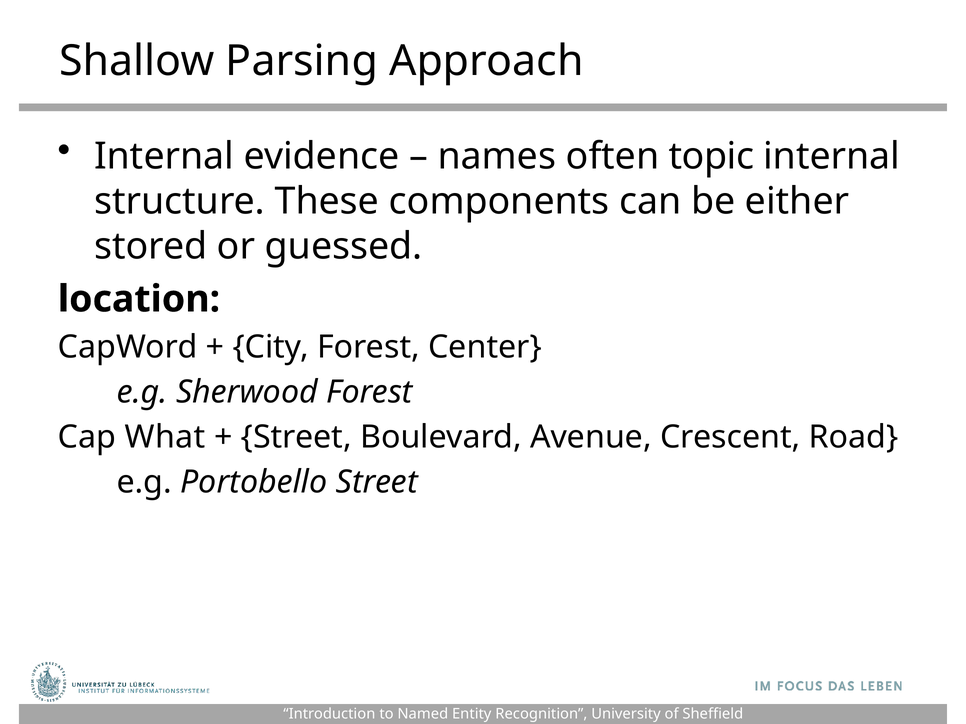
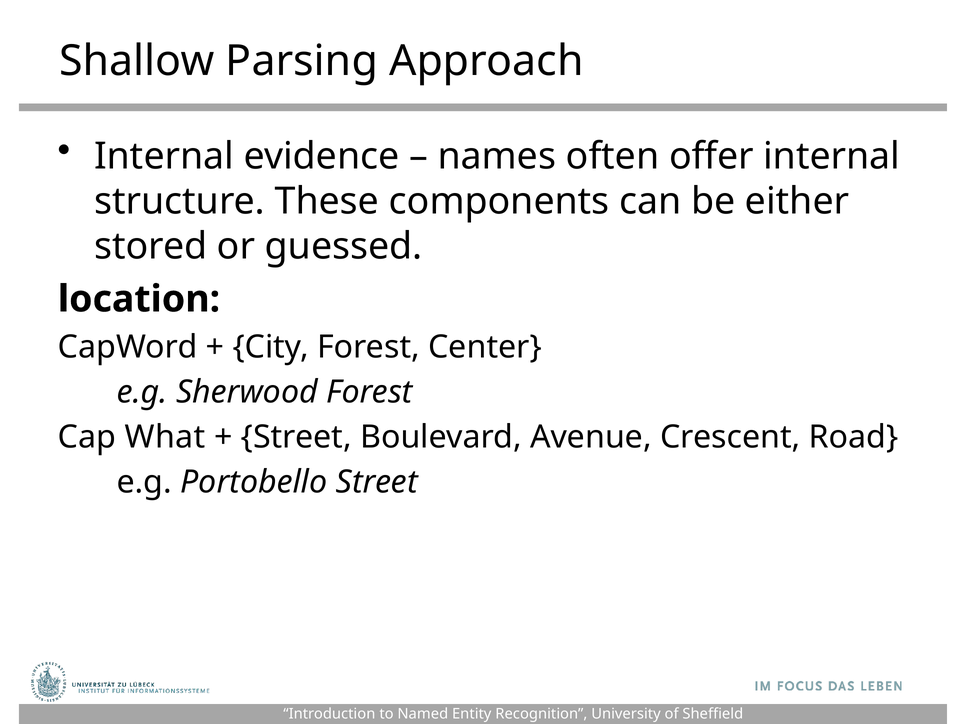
topic: topic -> offer (711, 156)
